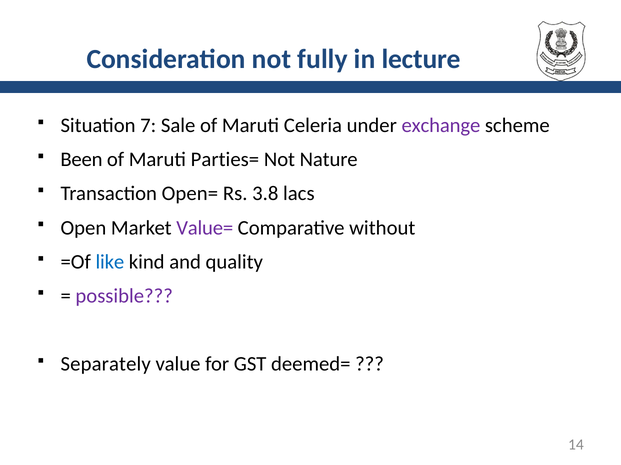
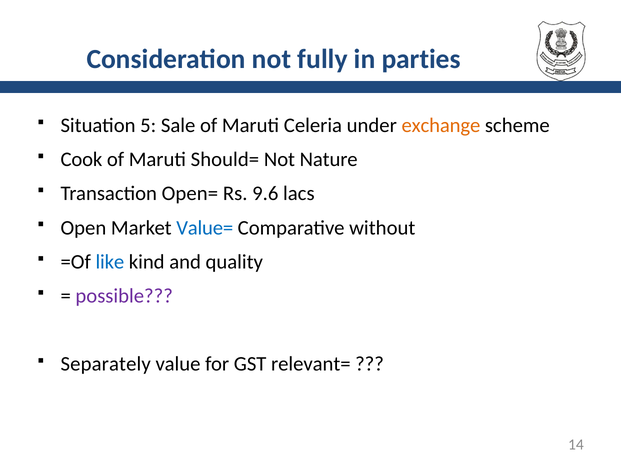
lecture: lecture -> parties (421, 59)
7: 7 -> 5 (148, 126)
exchange colour: purple -> orange (441, 126)
Been: Been -> Cook (81, 160)
Parties=: Parties= -> Should= (225, 160)
3.8: 3.8 -> 9.6 (265, 194)
Value= colour: purple -> blue (205, 228)
deemed=: deemed= -> relevant= (311, 365)
